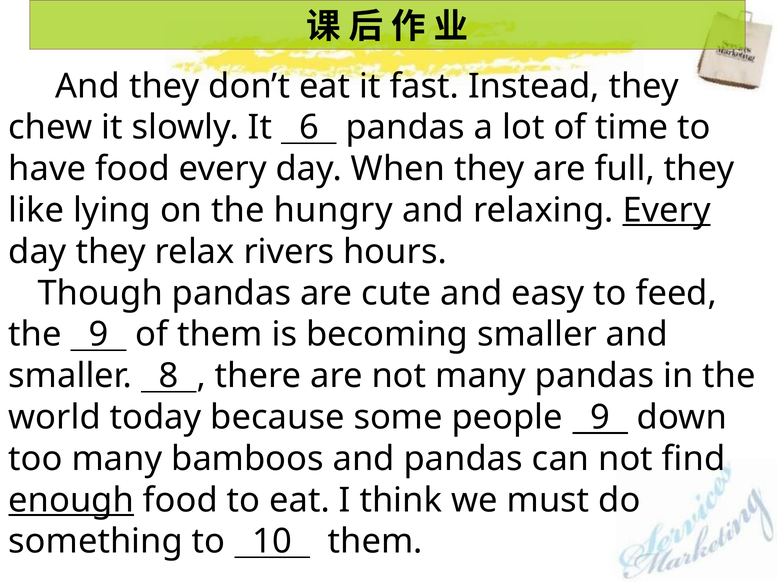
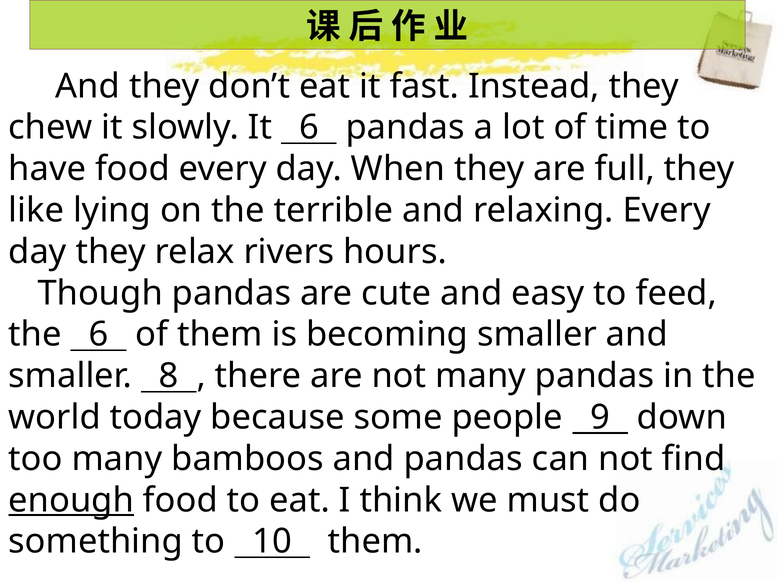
hungry: hungry -> terrible (333, 211)
Every underline: present -> none (667, 211)
the 9: 9 -> 6 (98, 335)
